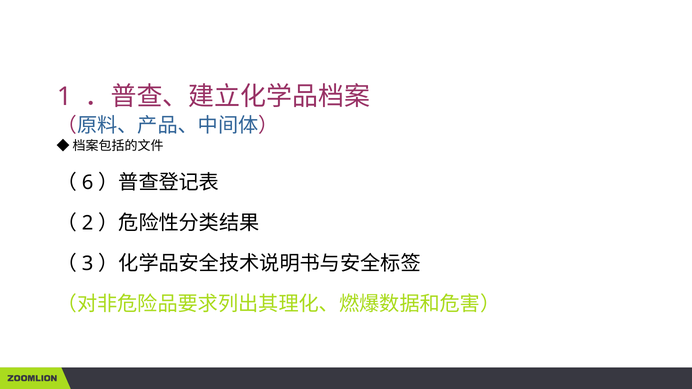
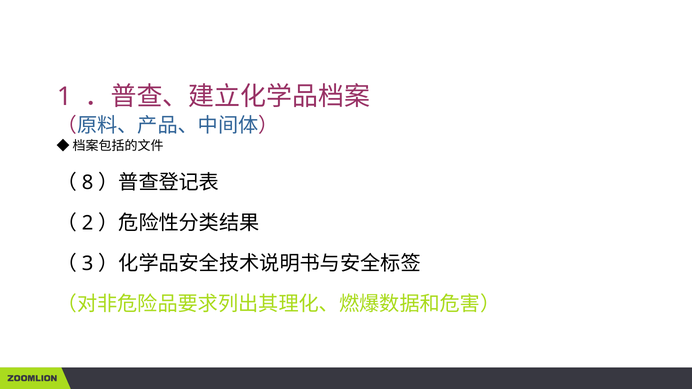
6: 6 -> 8 (88, 183)
